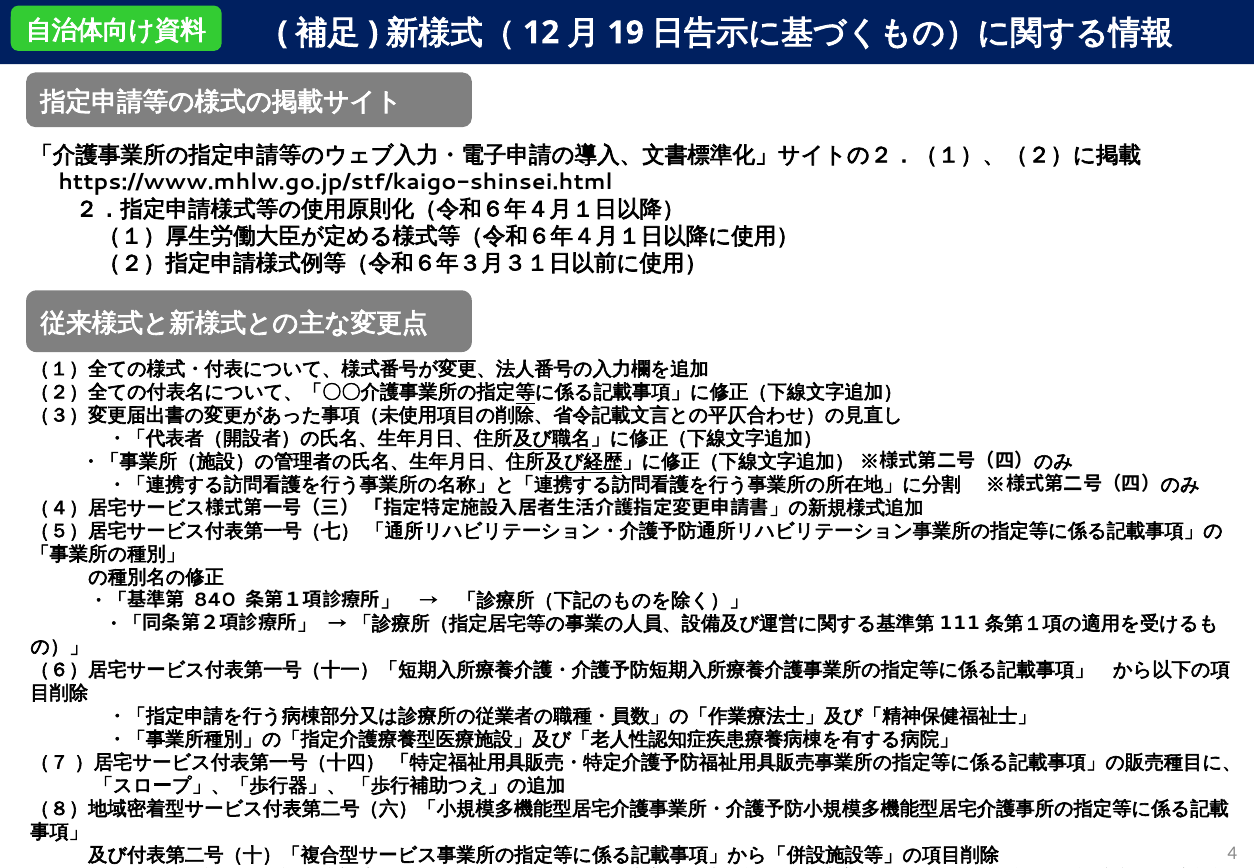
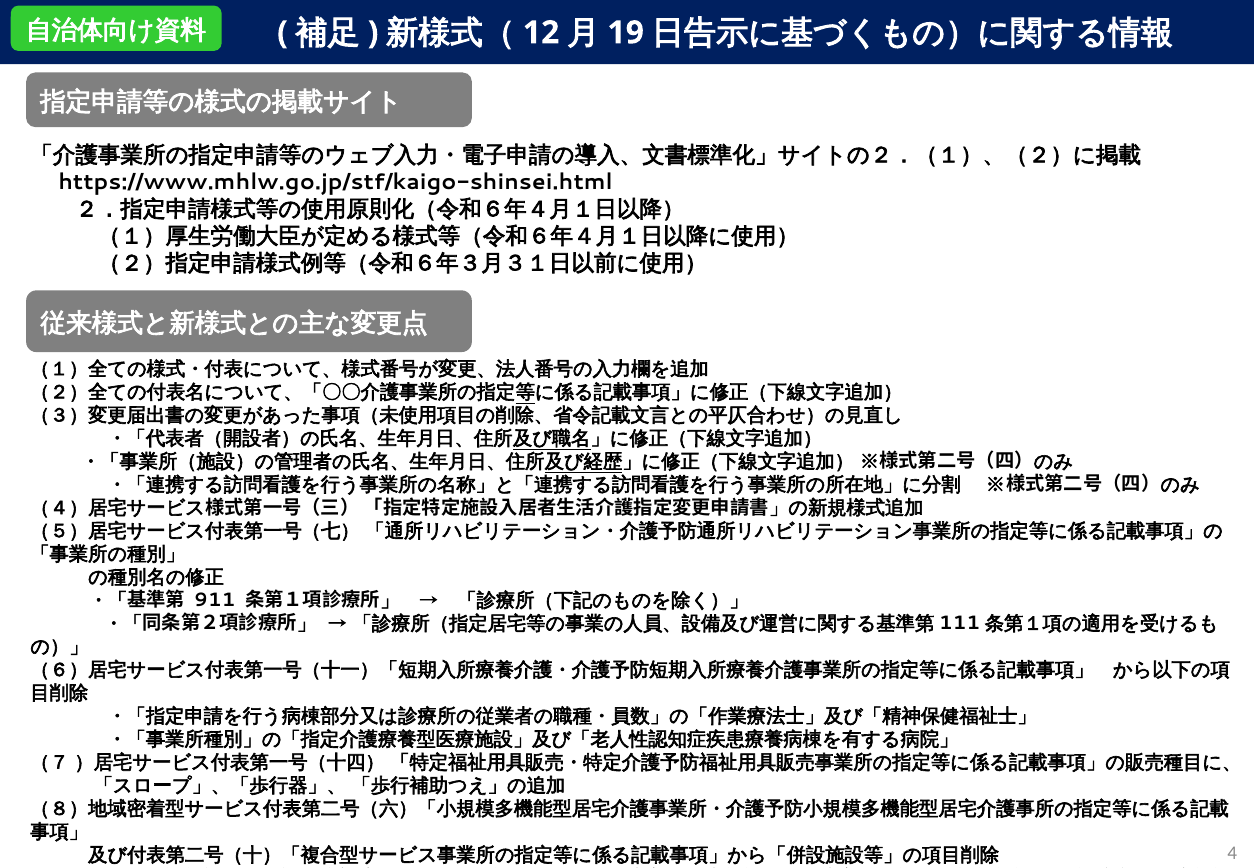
840: 840 -> 911 (215, 600)
